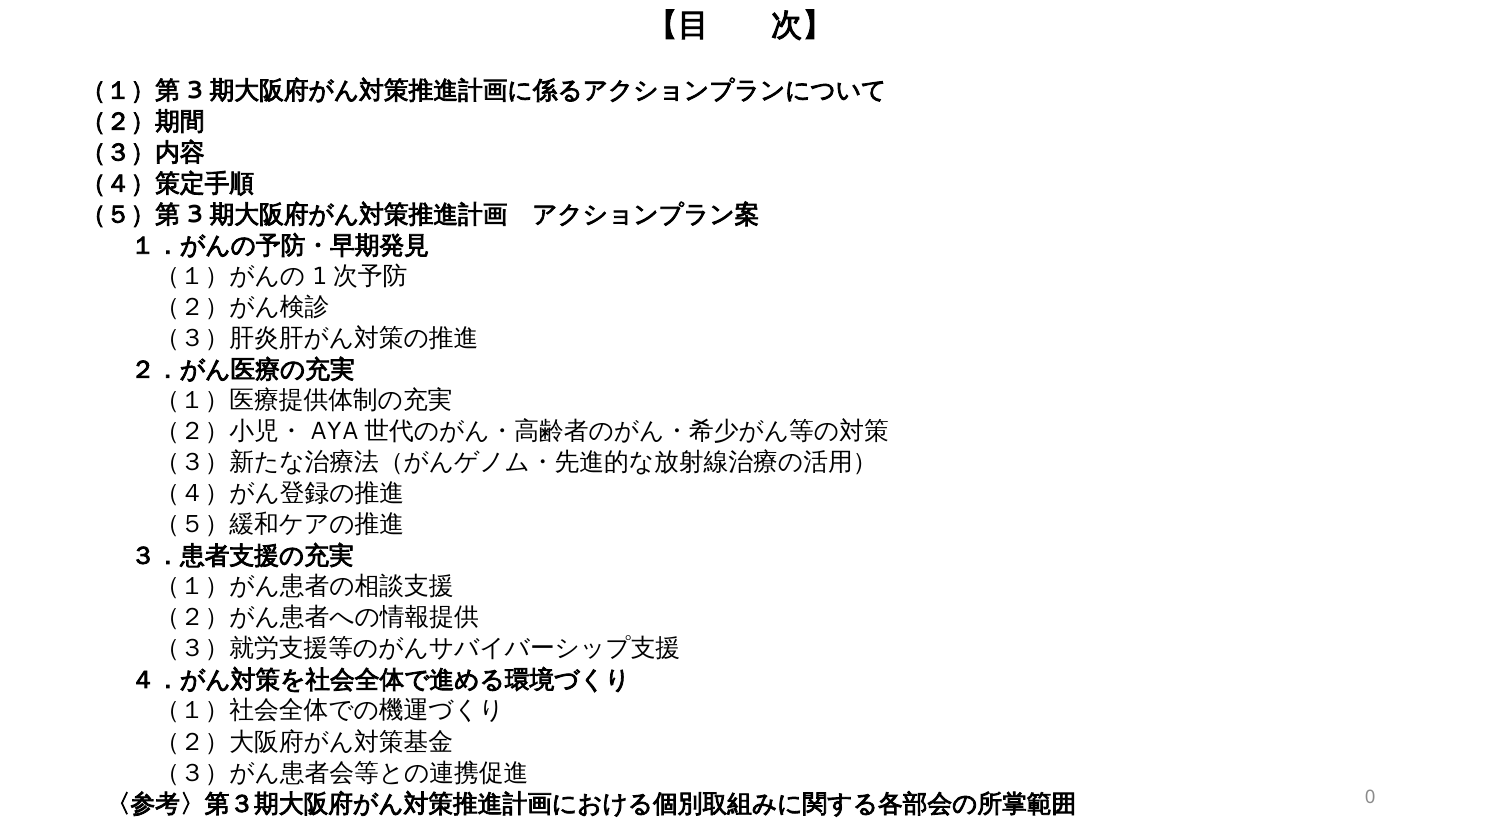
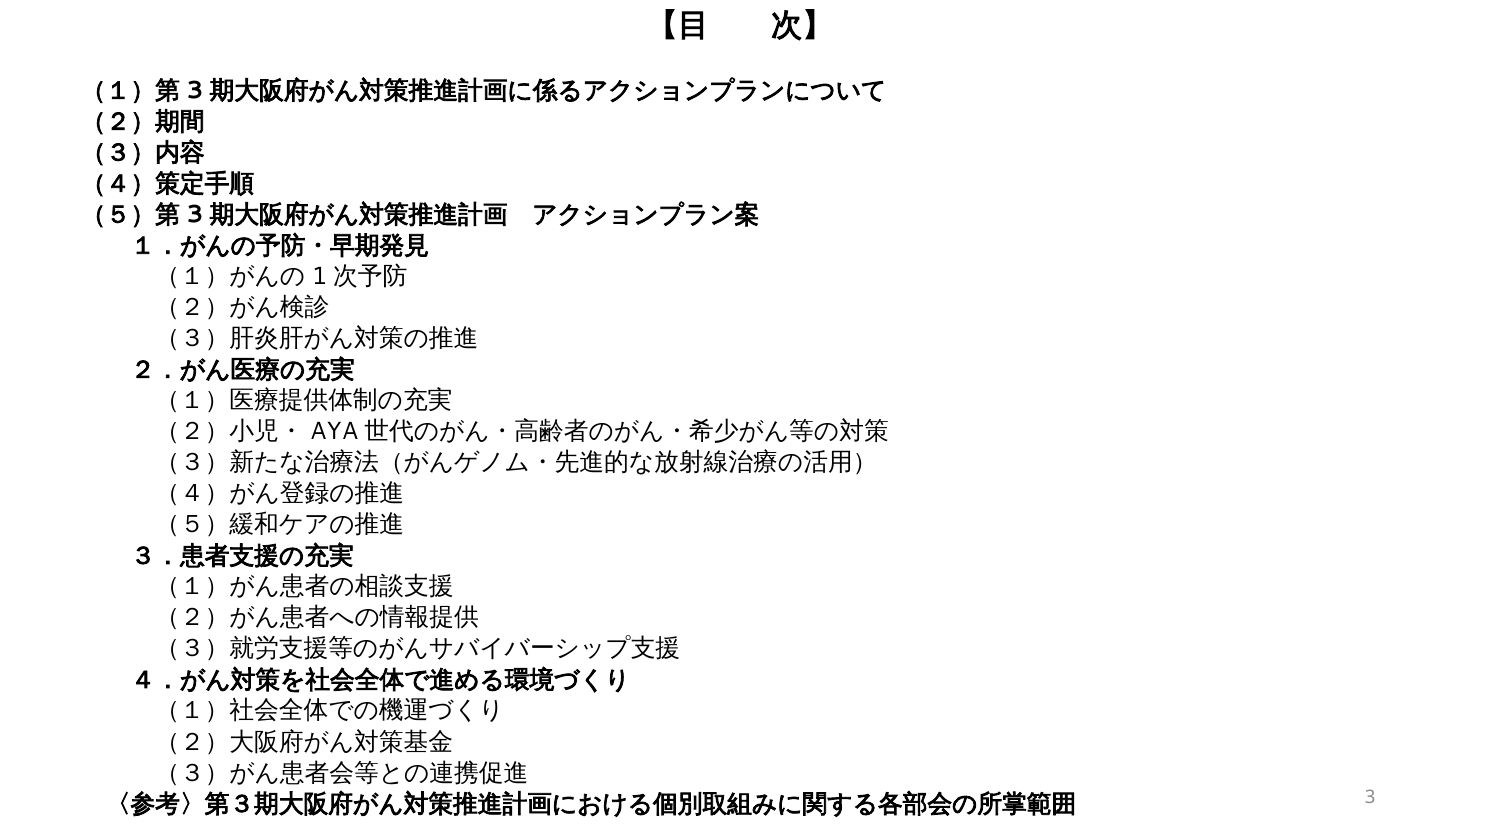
0: 0 -> 3 (1370, 798)
